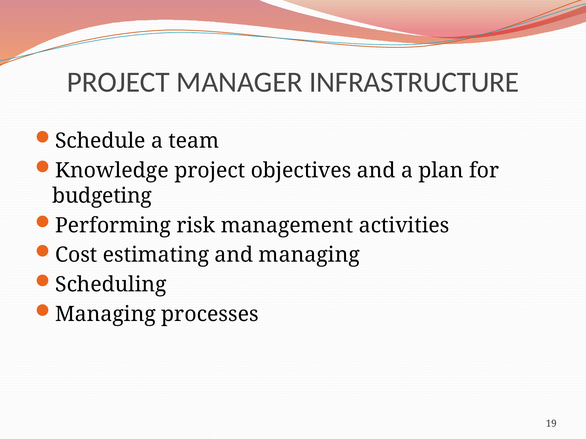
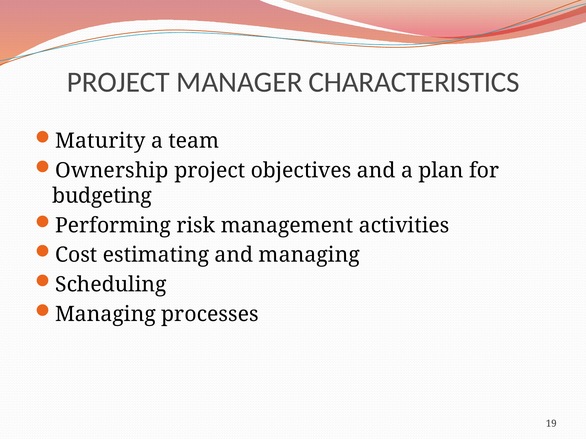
INFRASTRUCTURE: INFRASTRUCTURE -> CHARACTERISTICS (414, 82)
Schedule: Schedule -> Maturity (100, 141)
Knowledge: Knowledge -> Ownership (112, 171)
